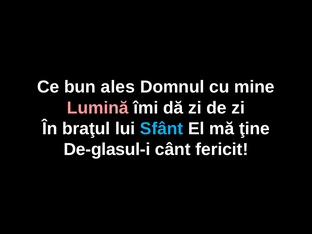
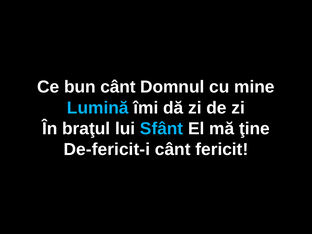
bun ales: ales -> cânt (118, 87)
Lumină colour: pink -> light blue (98, 108)
De-glasul-i: De-glasul-i -> De-fericit-i (107, 149)
